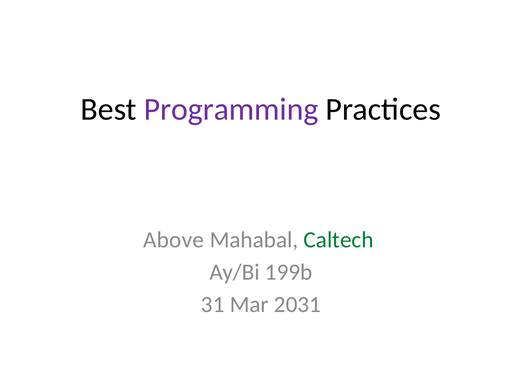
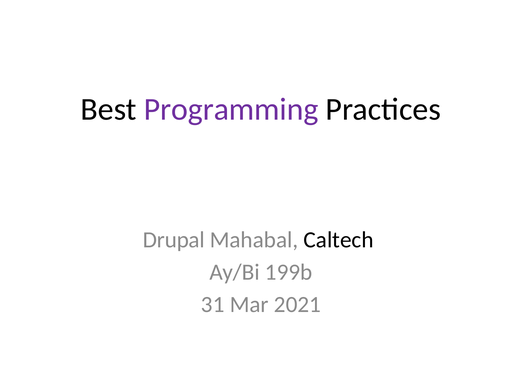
Above: Above -> Drupal (174, 240)
Caltech colour: green -> black (339, 240)
2031: 2031 -> 2021 (297, 305)
